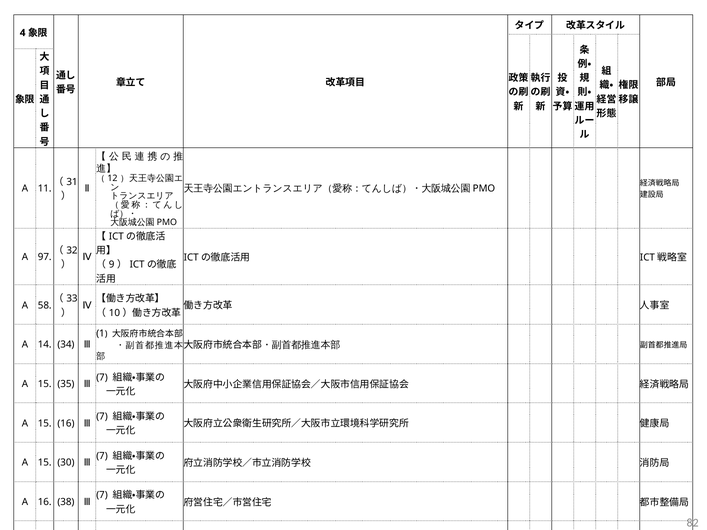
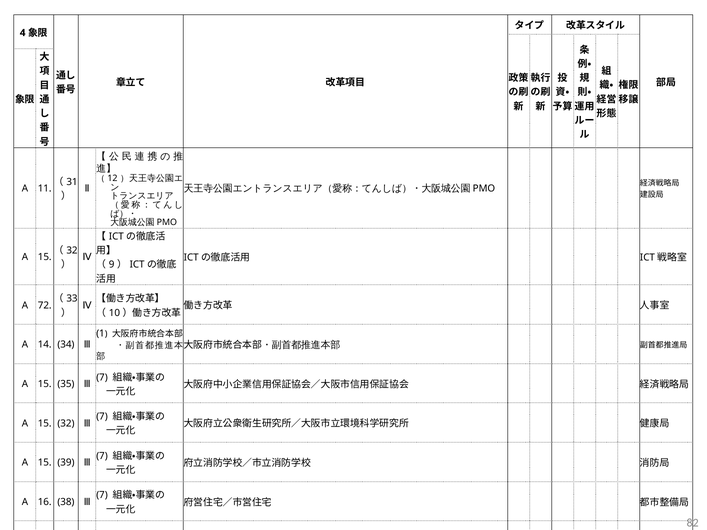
97: 97 -> 15 (45, 257)
58: 58 -> 72 (45, 305)
15 16: 16 -> 32 (66, 423)
15 30: 30 -> 39 (66, 463)
